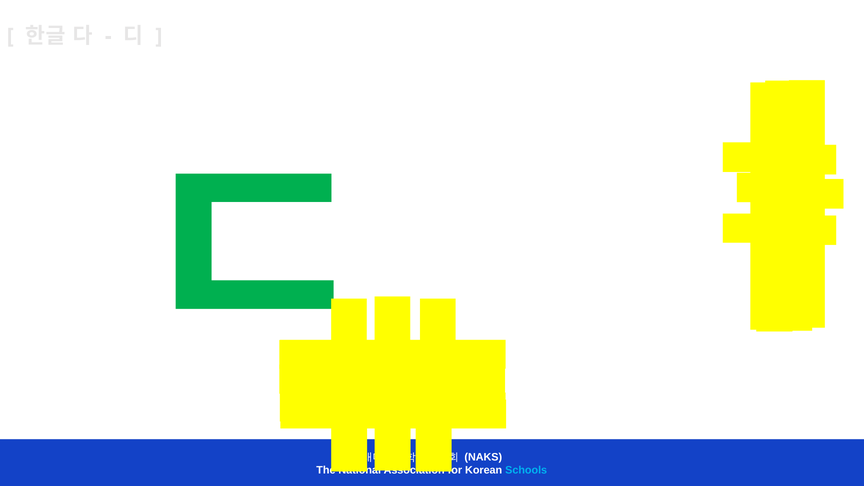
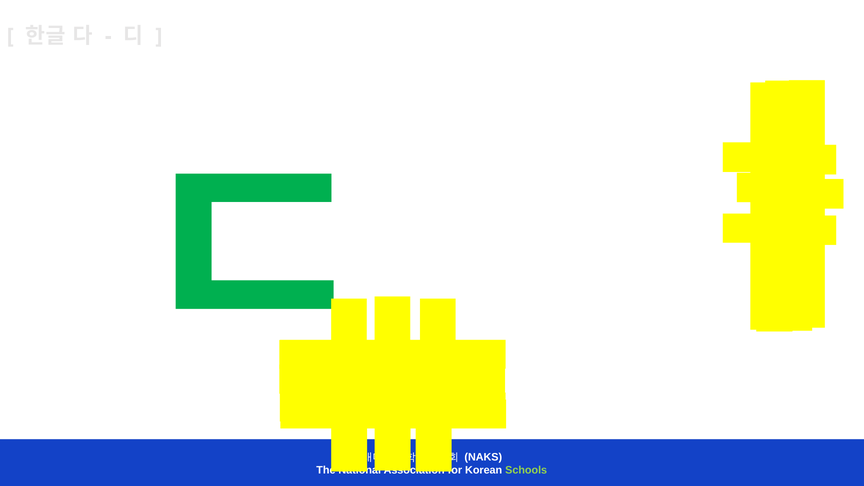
Schools colour: light blue -> light green (526, 470)
